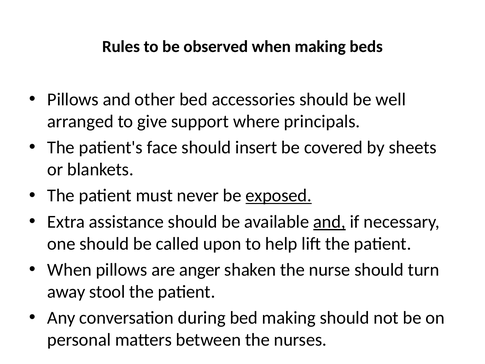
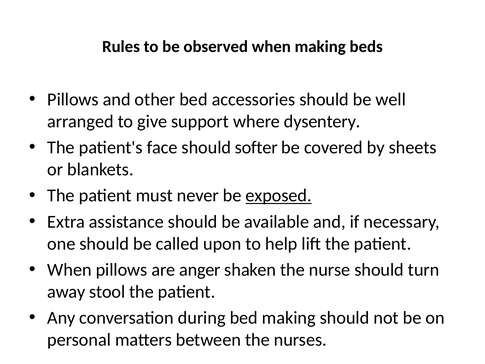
principals: principals -> dysentery (322, 121)
insert: insert -> softer (256, 147)
and underline: present -> none (329, 222)
